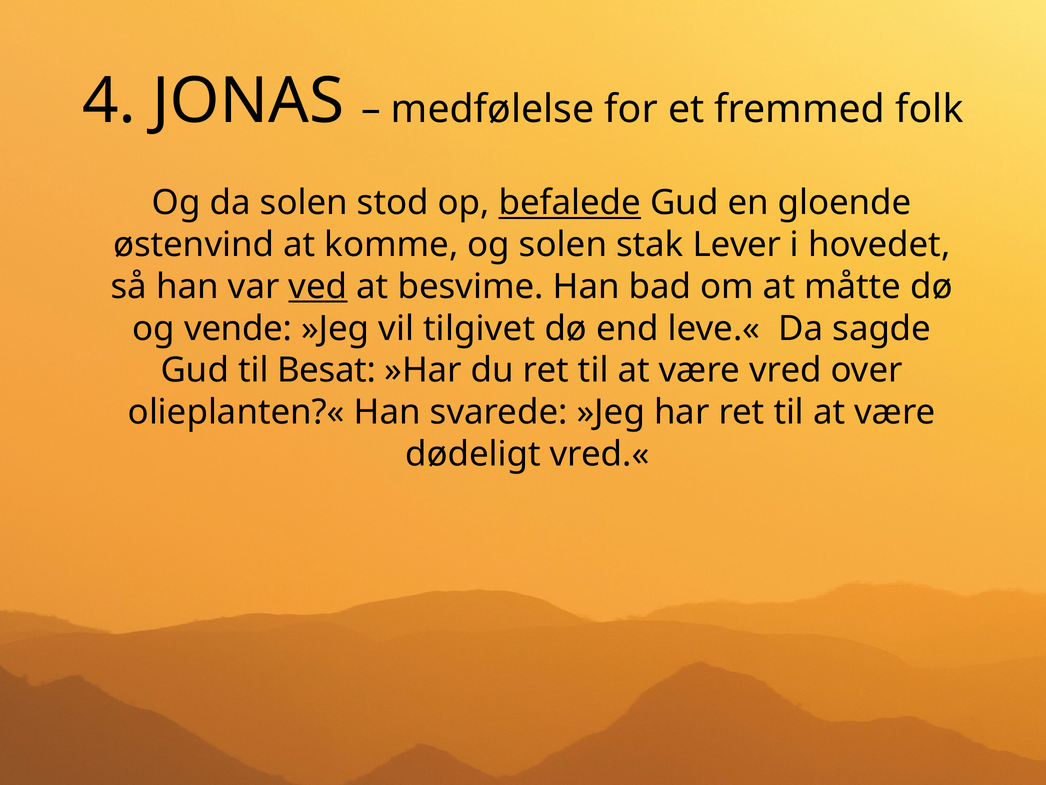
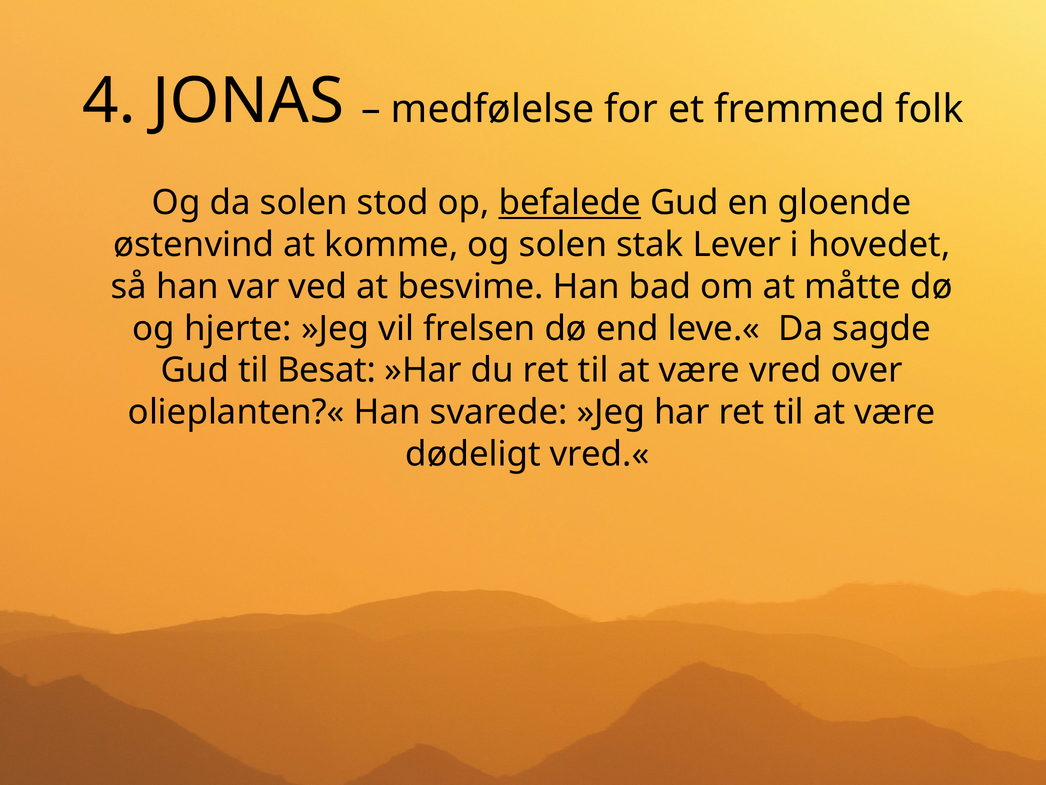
ved underline: present -> none (318, 286)
vende: vende -> hjerte (238, 328)
tilgivet: tilgivet -> frelsen (479, 328)
